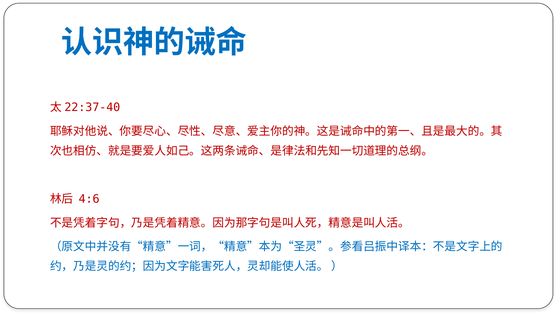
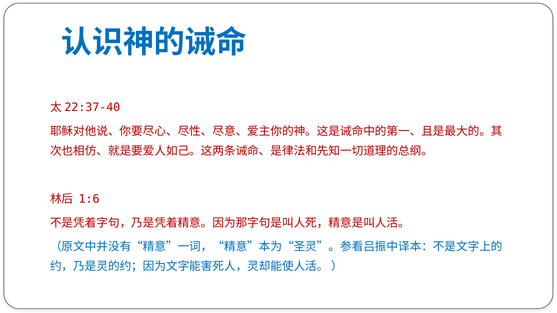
4:6: 4:6 -> 1:6 (89, 199)
